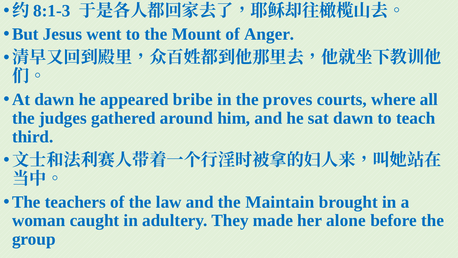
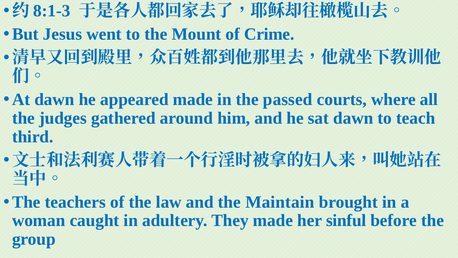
Anger: Anger -> Crime (269, 34)
appeared bribe: bribe -> made (193, 99)
proves: proves -> passed (288, 99)
alone: alone -> sinful (346, 220)
